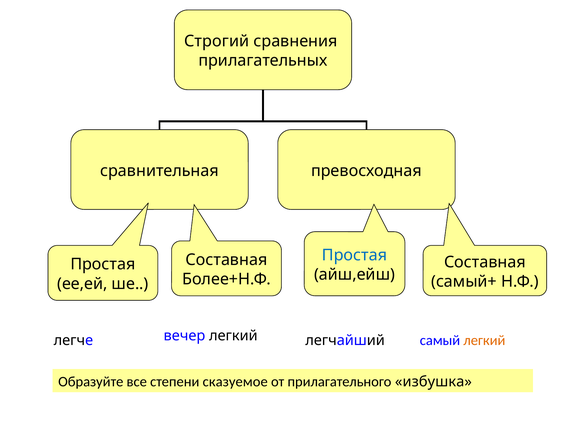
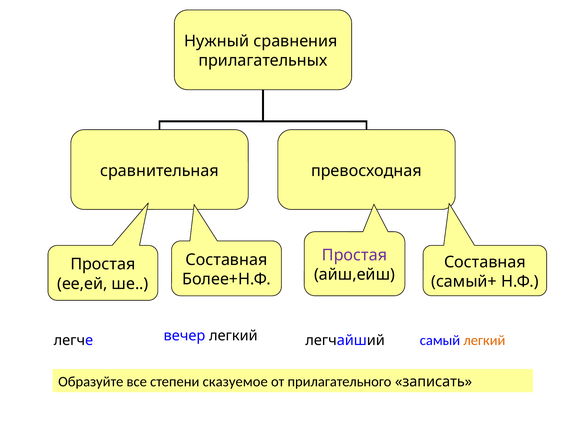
Строгий: Строгий -> Нужный (217, 41)
Простая colour: blue -> purple (354, 255)
избушка: избушка -> записать (434, 381)
